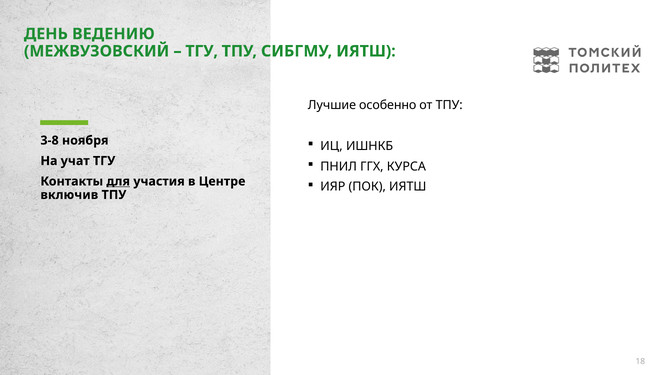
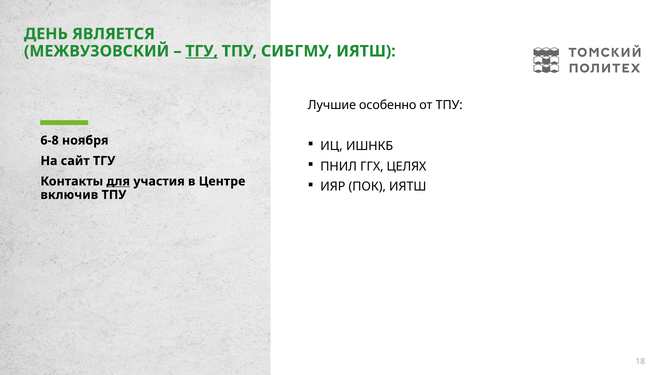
ВЕДЕНИЮ: ВЕДЕНИЮ -> ЯВЛЯЕТСЯ (113, 34)
ТГУ underline: none -> present (202, 51)
3-8: 3-8 -> 6-8 (50, 141)
учат: учат -> сайт (75, 161)
КУРСА: КУРСА -> ЦЕЛЯХ (406, 166)
